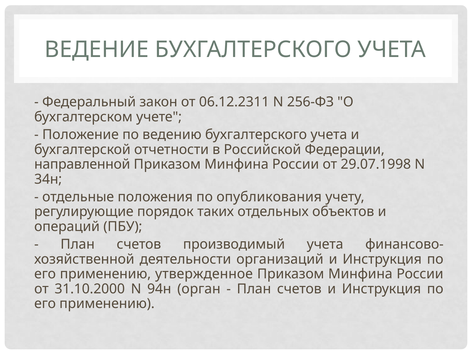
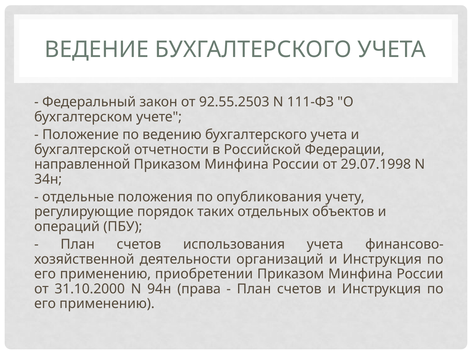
06.12.2311: 06.12.2311 -> 92.55.2503 (234, 102)
256-ФЗ: 256-ФЗ -> 111-ФЗ (310, 102)
производимый: производимый -> использования (234, 244)
утвержденное: утвержденное -> приобретении (204, 274)
орган: орган -> права (199, 289)
